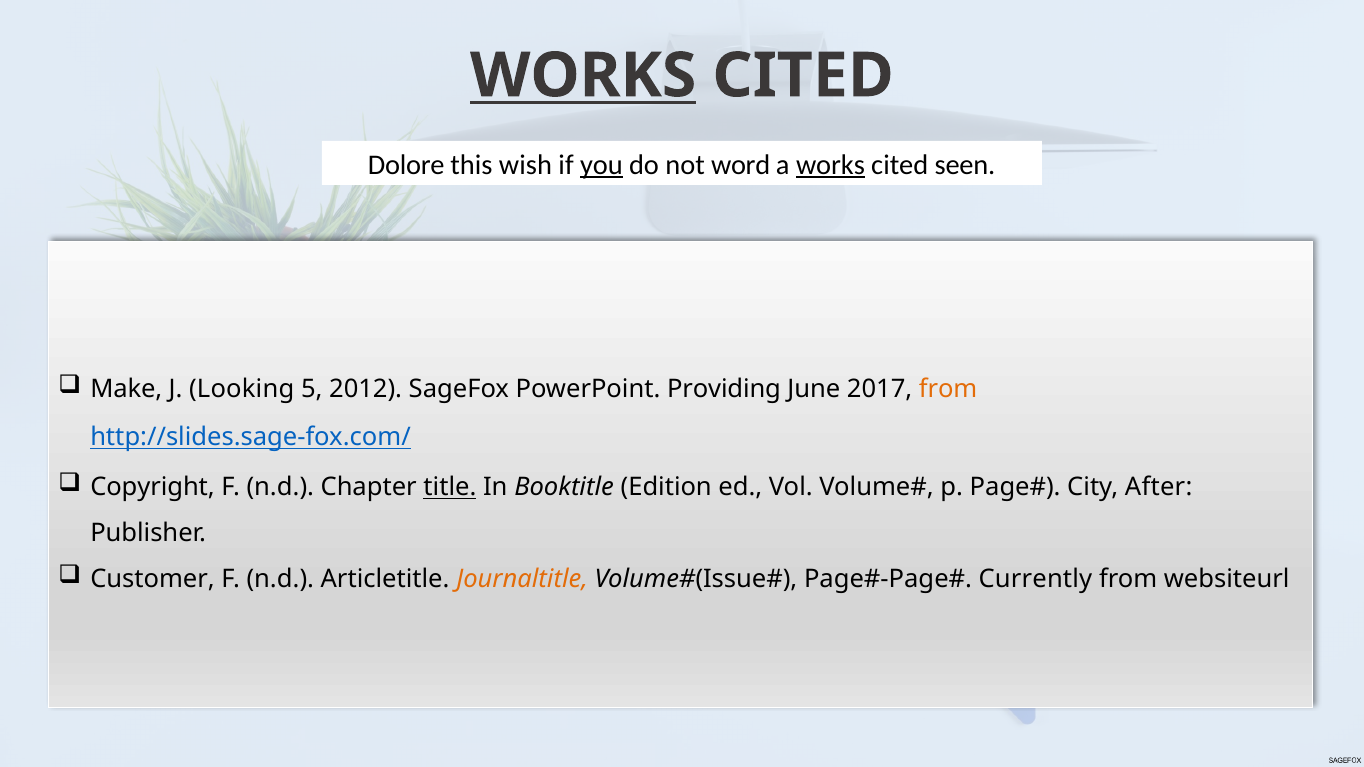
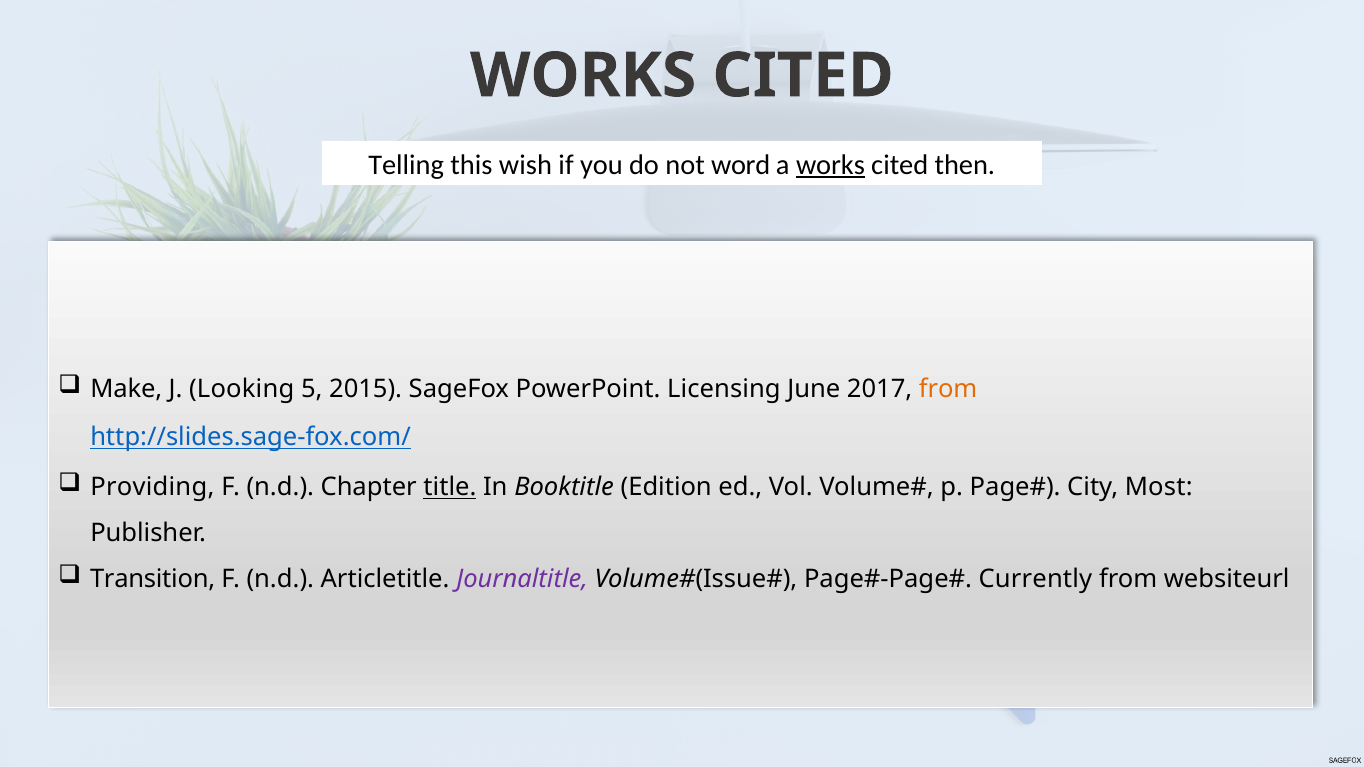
WORKS underline: present -> none (583, 76)
Dolore: Dolore -> Telling (406, 165)
you underline: present -> none (602, 165)
seen: seen -> then (965, 165)
2012: 2012 -> 2015 (366, 389)
Providing: Providing -> Licensing (724, 389)
Copyright: Copyright -> Providing (152, 488)
After: After -> Most (1159, 488)
Customer: Customer -> Transition (153, 580)
Journaltitle colour: orange -> purple (522, 580)
